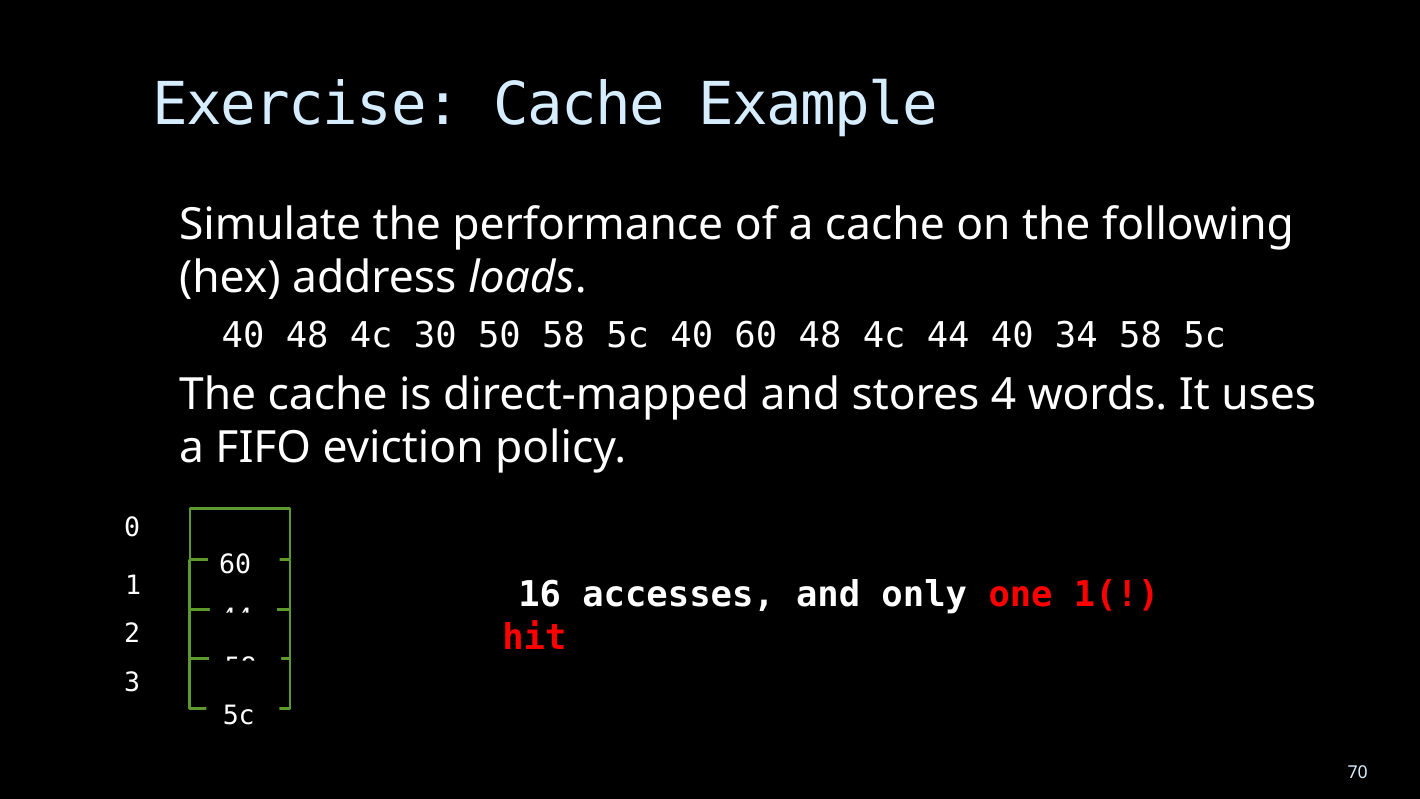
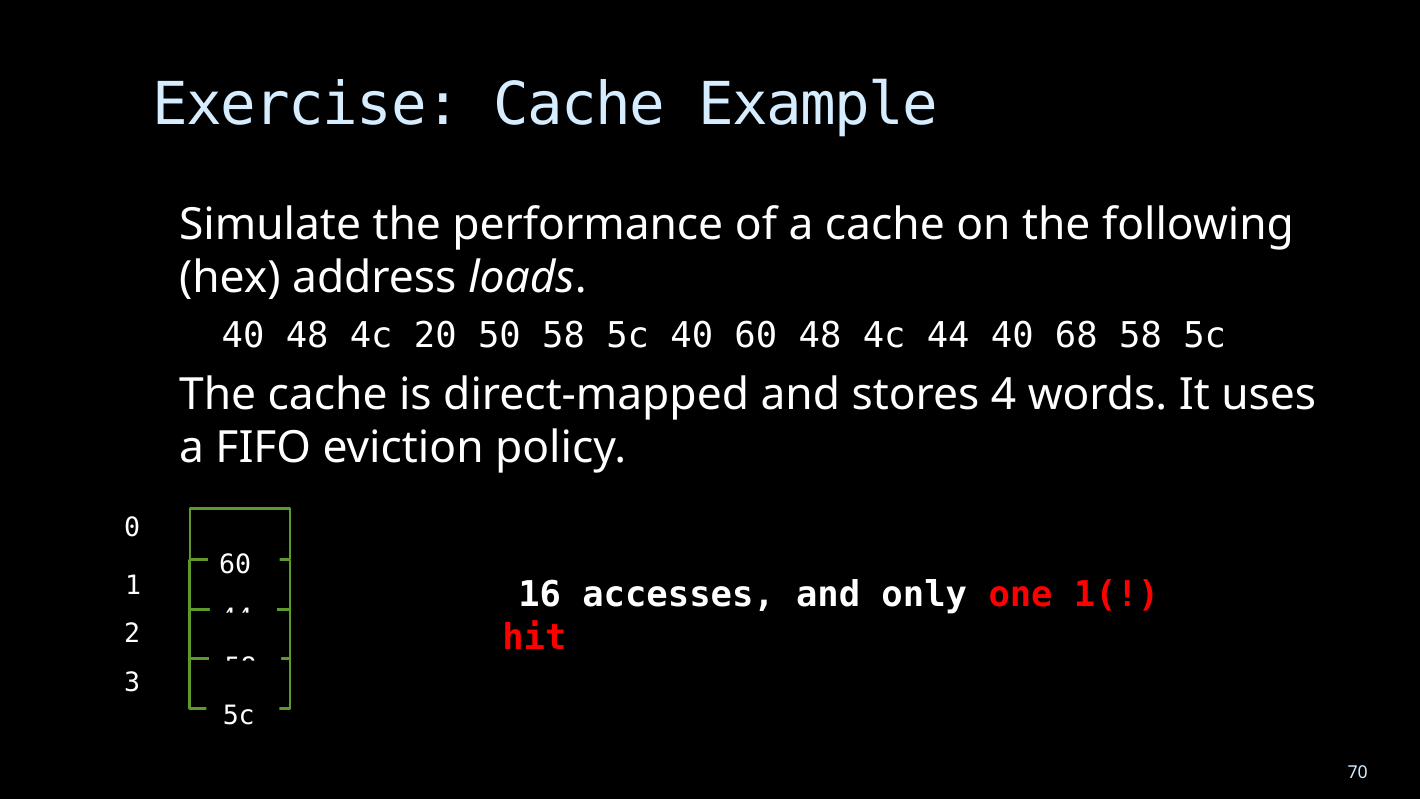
30: 30 -> 20 (435, 336)
34: 34 -> 68 (1076, 336)
